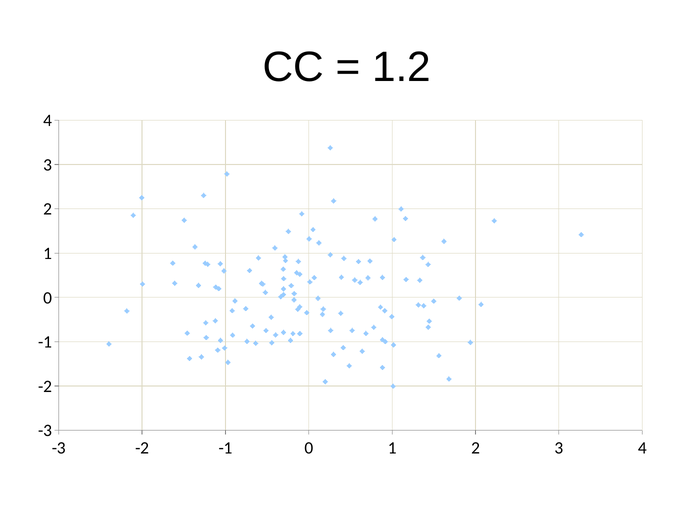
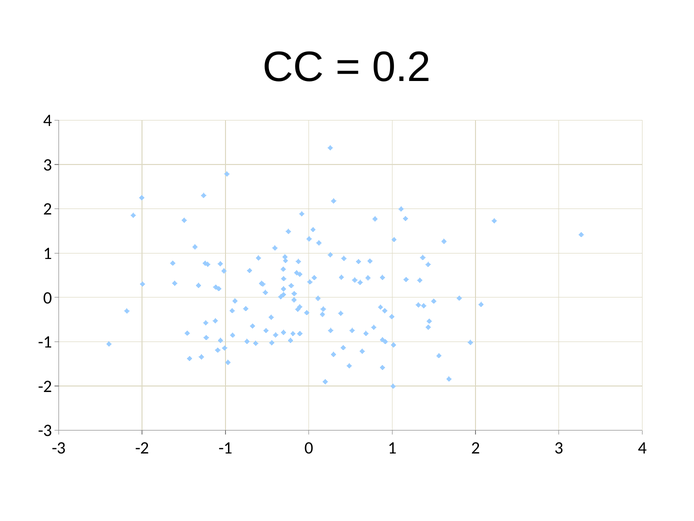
1.2: 1.2 -> 0.2 (402, 67)
